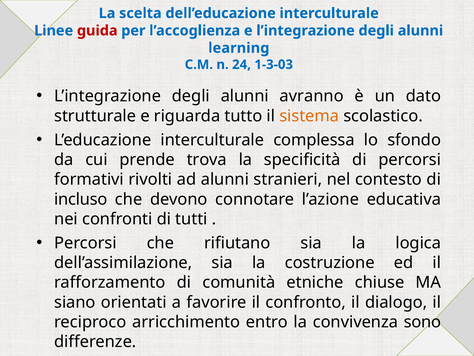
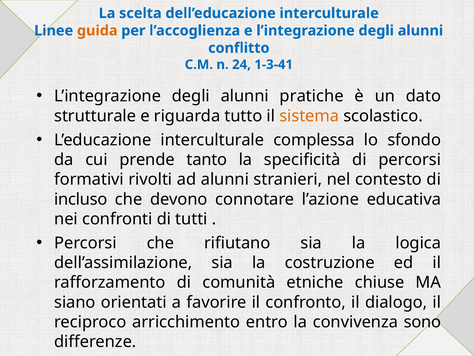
guida colour: red -> orange (97, 31)
learning: learning -> conflitto (239, 48)
1-3-03: 1-3-03 -> 1-3-41 (274, 64)
avranno: avranno -> pratiche (312, 96)
trova: trova -> tanto (207, 159)
